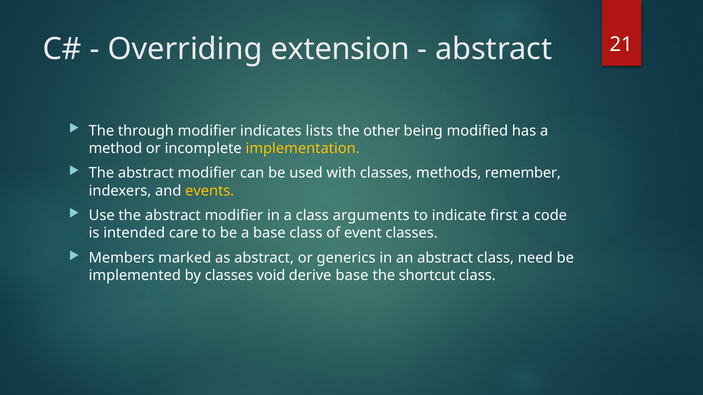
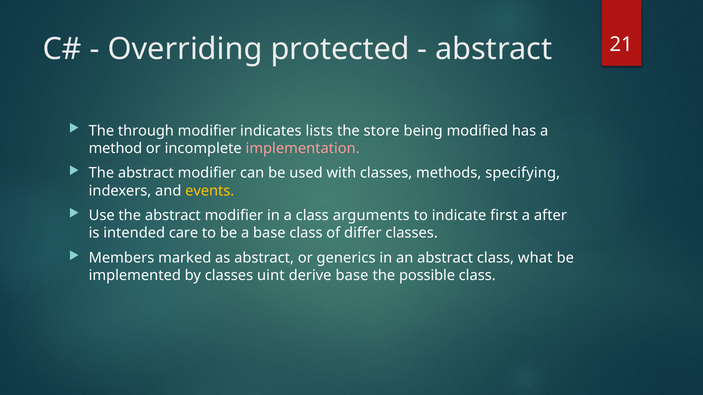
extension: extension -> protected (340, 49)
other: other -> store (382, 131)
implementation colour: yellow -> pink (303, 148)
remember: remember -> specifying (523, 173)
code: code -> after (550, 216)
event: event -> differ (363, 233)
need: need -> what (535, 258)
void: void -> uint (271, 276)
shortcut: shortcut -> possible (427, 276)
